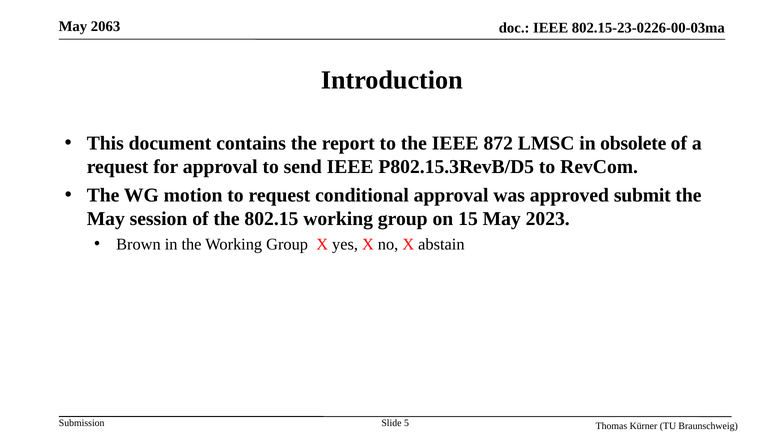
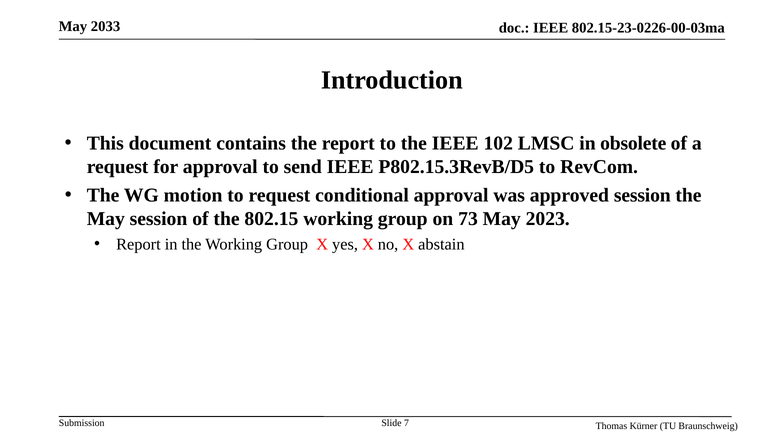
2063: 2063 -> 2033 (106, 27)
872: 872 -> 102 (498, 143)
approved submit: submit -> session (642, 195)
15: 15 -> 73 (468, 219)
Brown: Brown -> Report (138, 244)
5: 5 -> 7 (406, 423)
